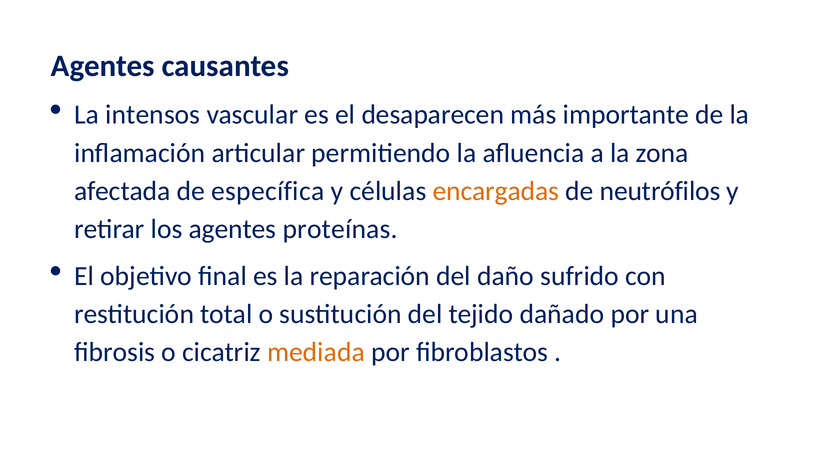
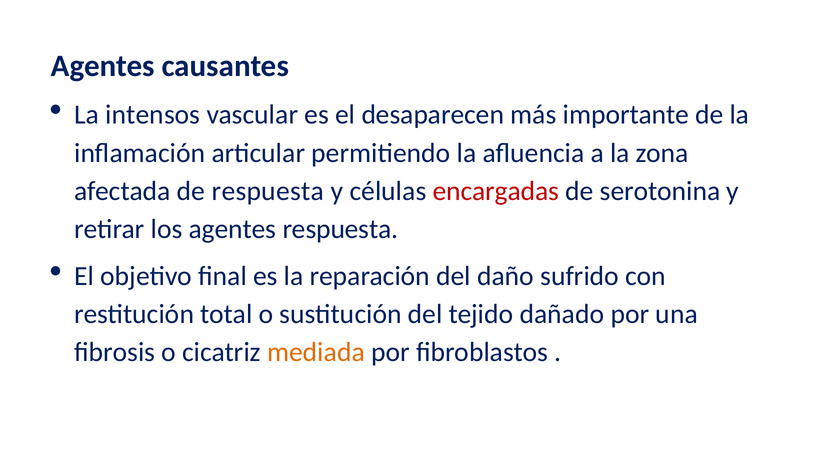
de específica: específica -> respuesta (268, 191)
encargadas colour: orange -> red (496, 191)
neutrófilos: neutrófilos -> serotonina (660, 191)
agentes proteínas: proteínas -> respuesta (340, 229)
